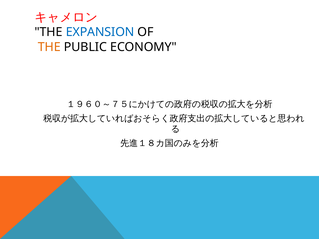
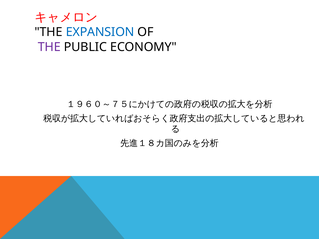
THE colour: orange -> purple (49, 47)
